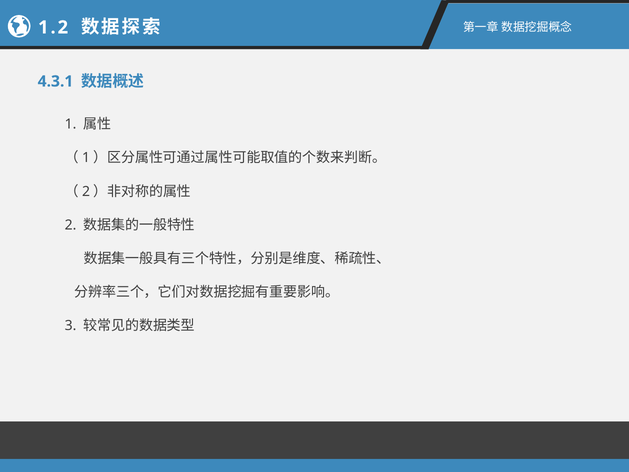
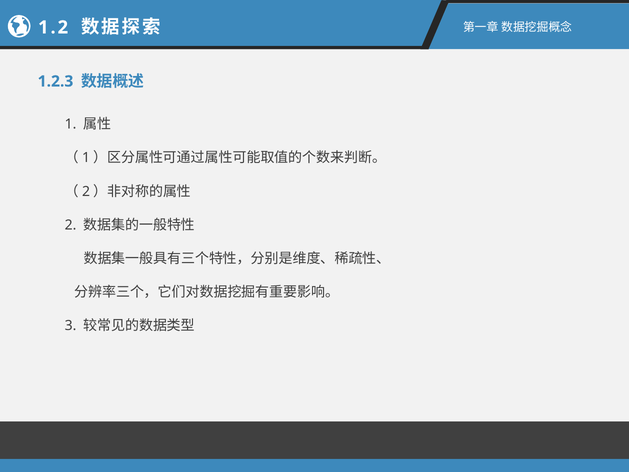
4.3.1: 4.3.1 -> 1.2.3 (56, 81)
